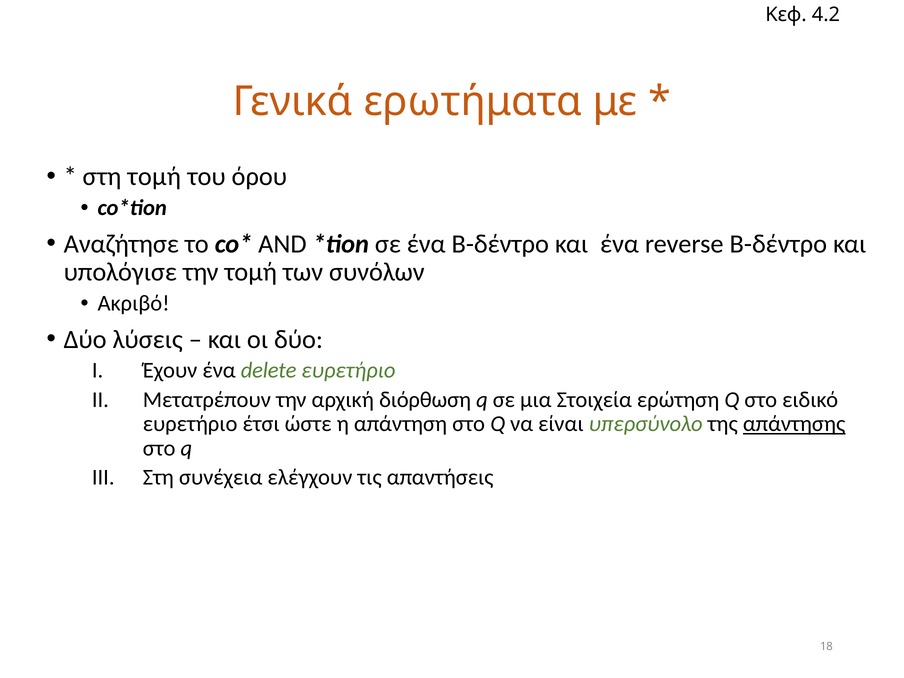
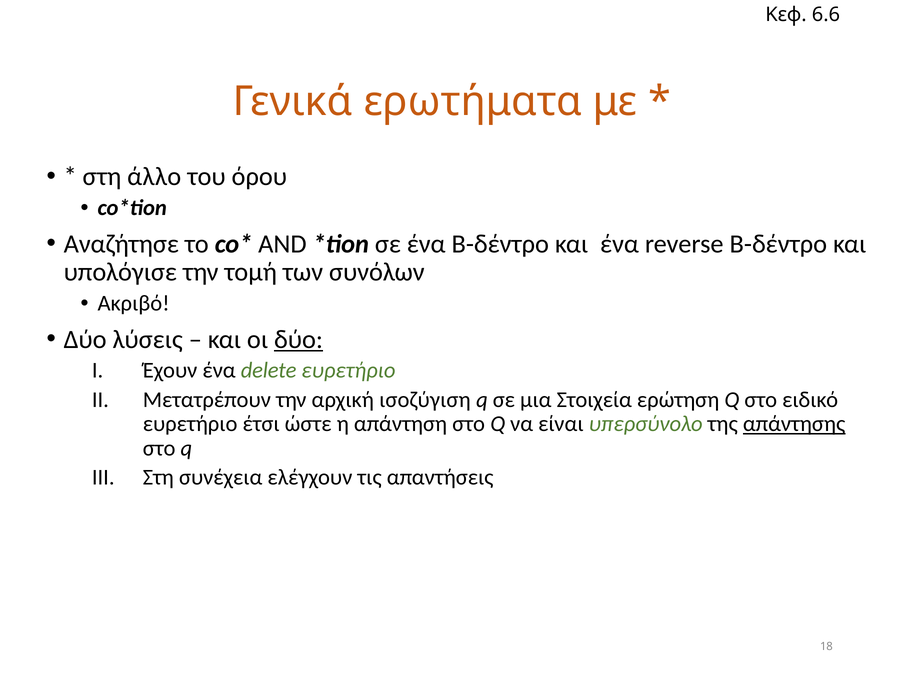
4.2: 4.2 -> 6.6 (826, 15)
στη τομή: τομή -> άλλο (154, 177)
δύο underline: none -> present (299, 339)
διόρθωση: διόρθωση -> ισοζύγιση (425, 400)
